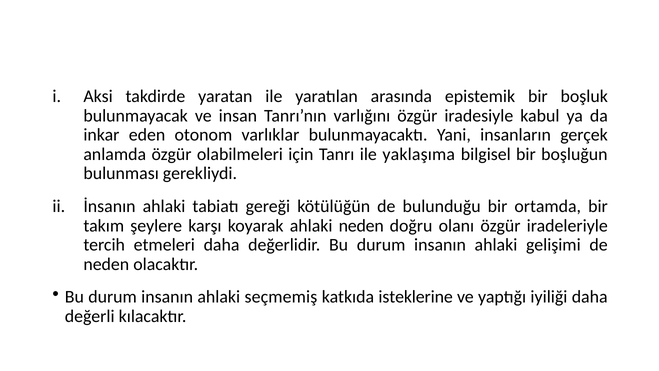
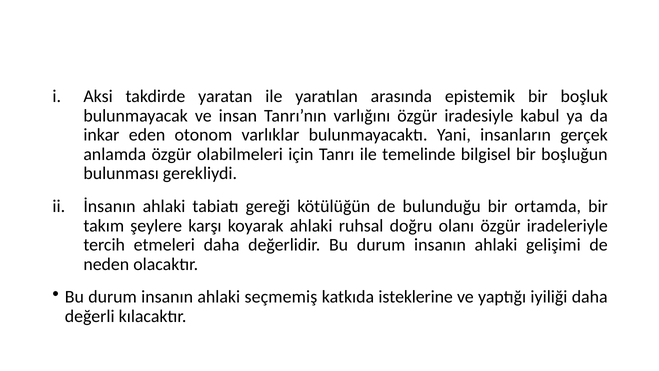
yaklaşıma: yaklaşıma -> temelinde (419, 154)
ahlaki neden: neden -> ruhsal (361, 225)
